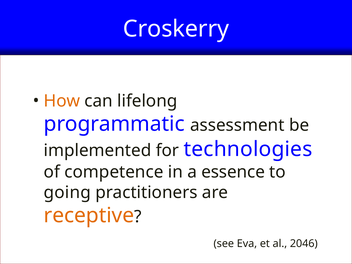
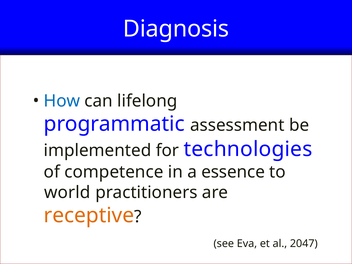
Croskerry: Croskerry -> Diagnosis (176, 29)
How colour: orange -> blue (62, 101)
going: going -> world (67, 192)
2046: 2046 -> 2047 (304, 244)
